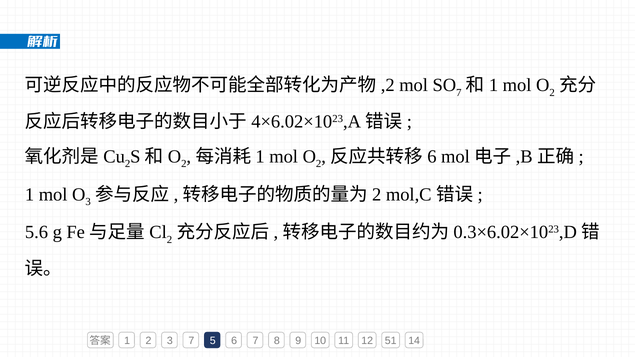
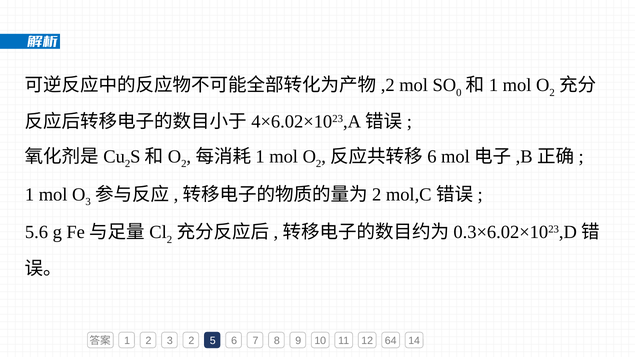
7: 7 -> 0 (459, 93)
3 7: 7 -> 2 (191, 341)
51: 51 -> 64 (391, 341)
